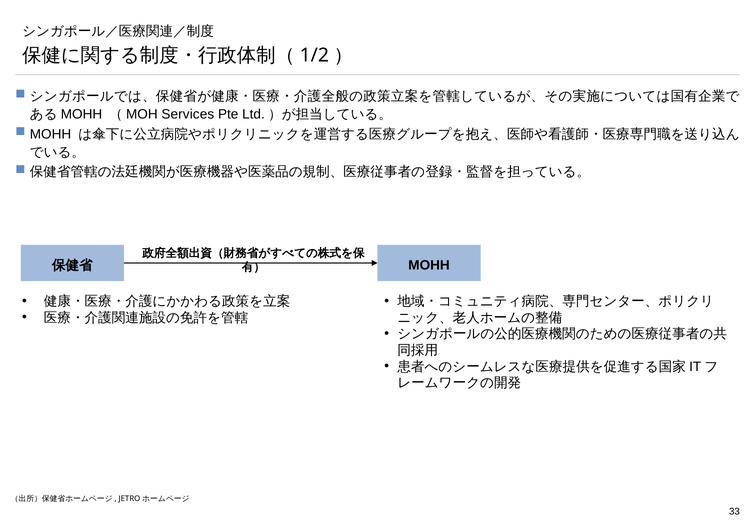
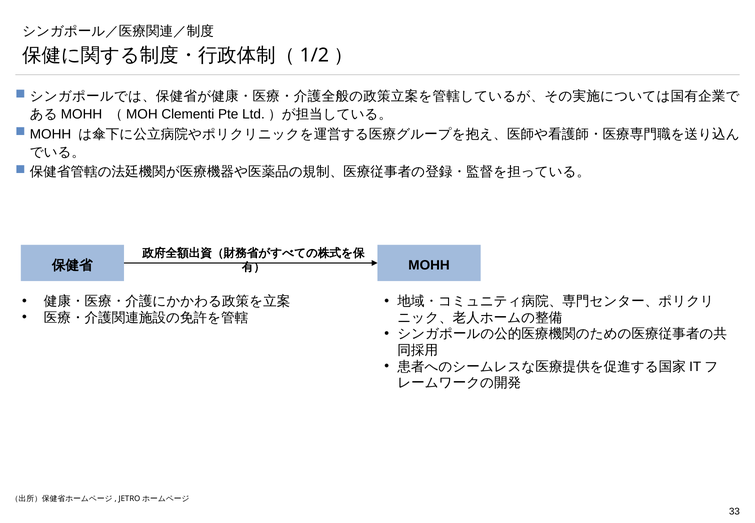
Services: Services -> Clementi (188, 114)
